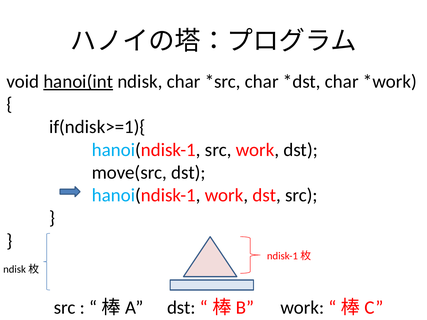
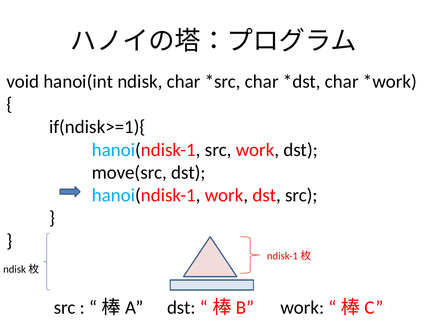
hanoi(int underline: present -> none (78, 82)
